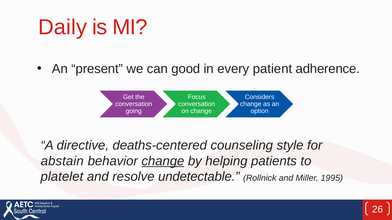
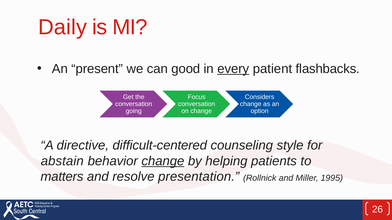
every underline: none -> present (233, 69)
adherence: adherence -> flashbacks (328, 69)
deaths-centered: deaths-centered -> difficult-centered (160, 146)
platelet: platelet -> matters (62, 177)
undetectable: undetectable -> presentation (199, 177)
